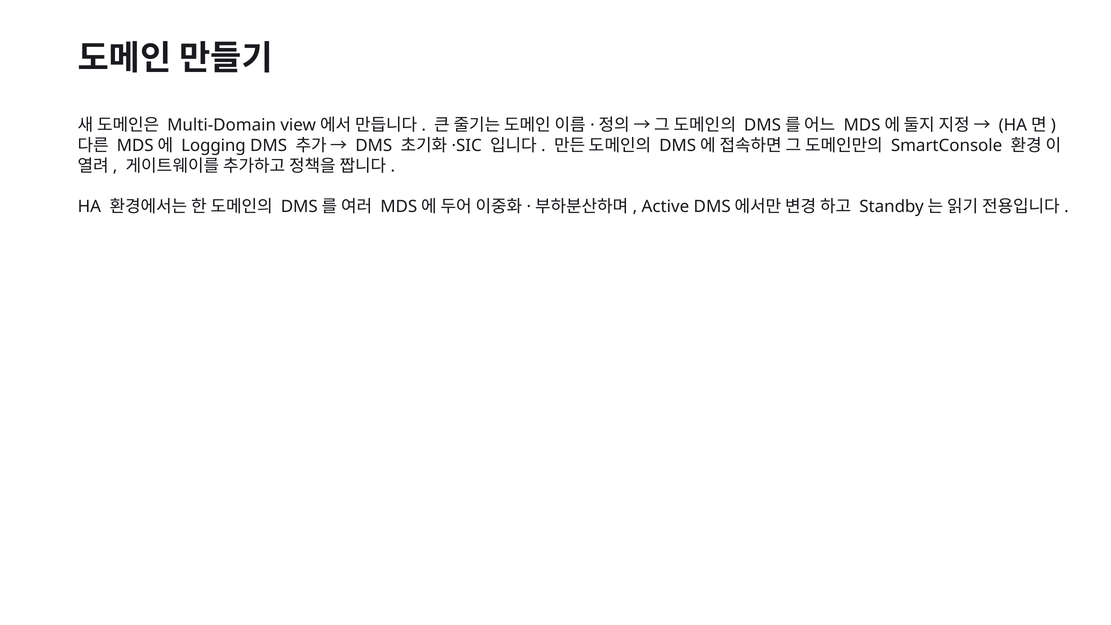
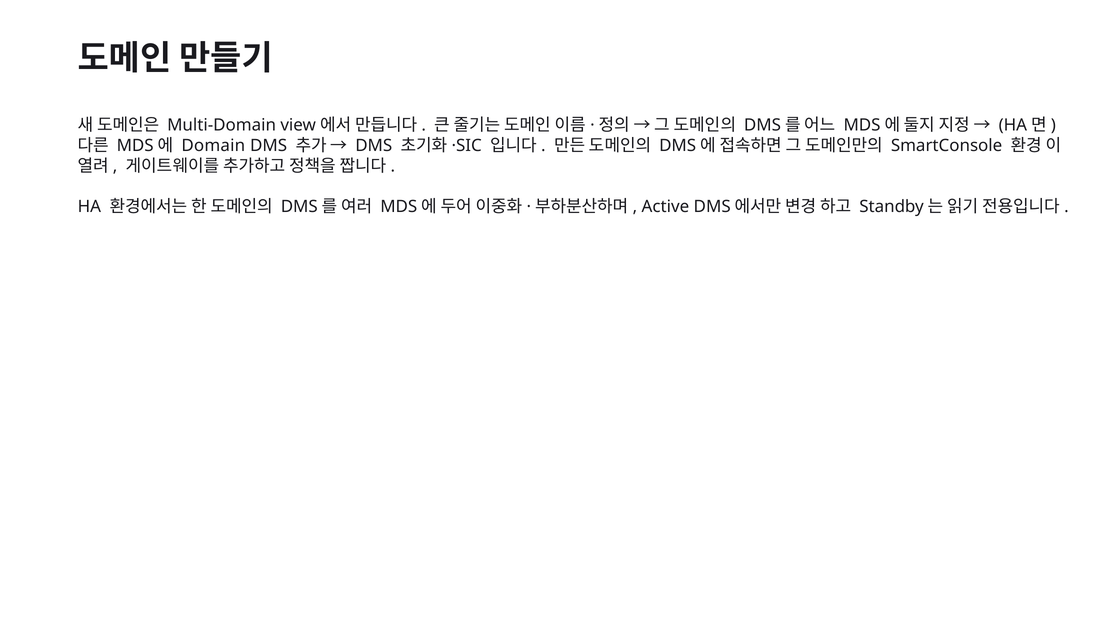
Logging: Logging -> Domain (213, 146)
